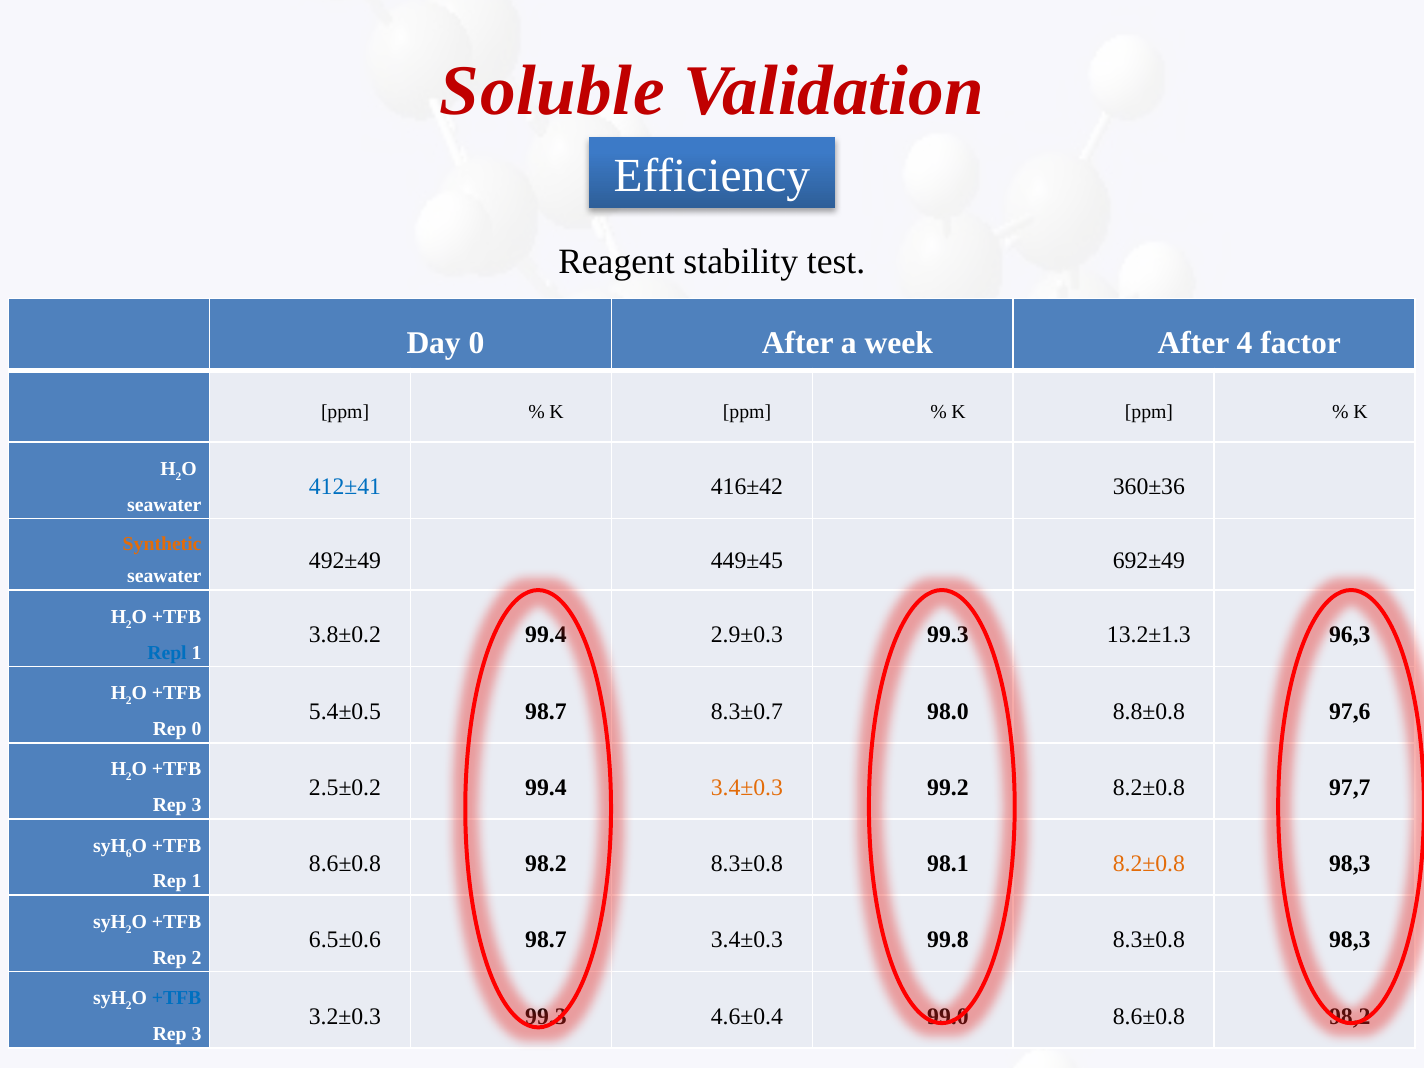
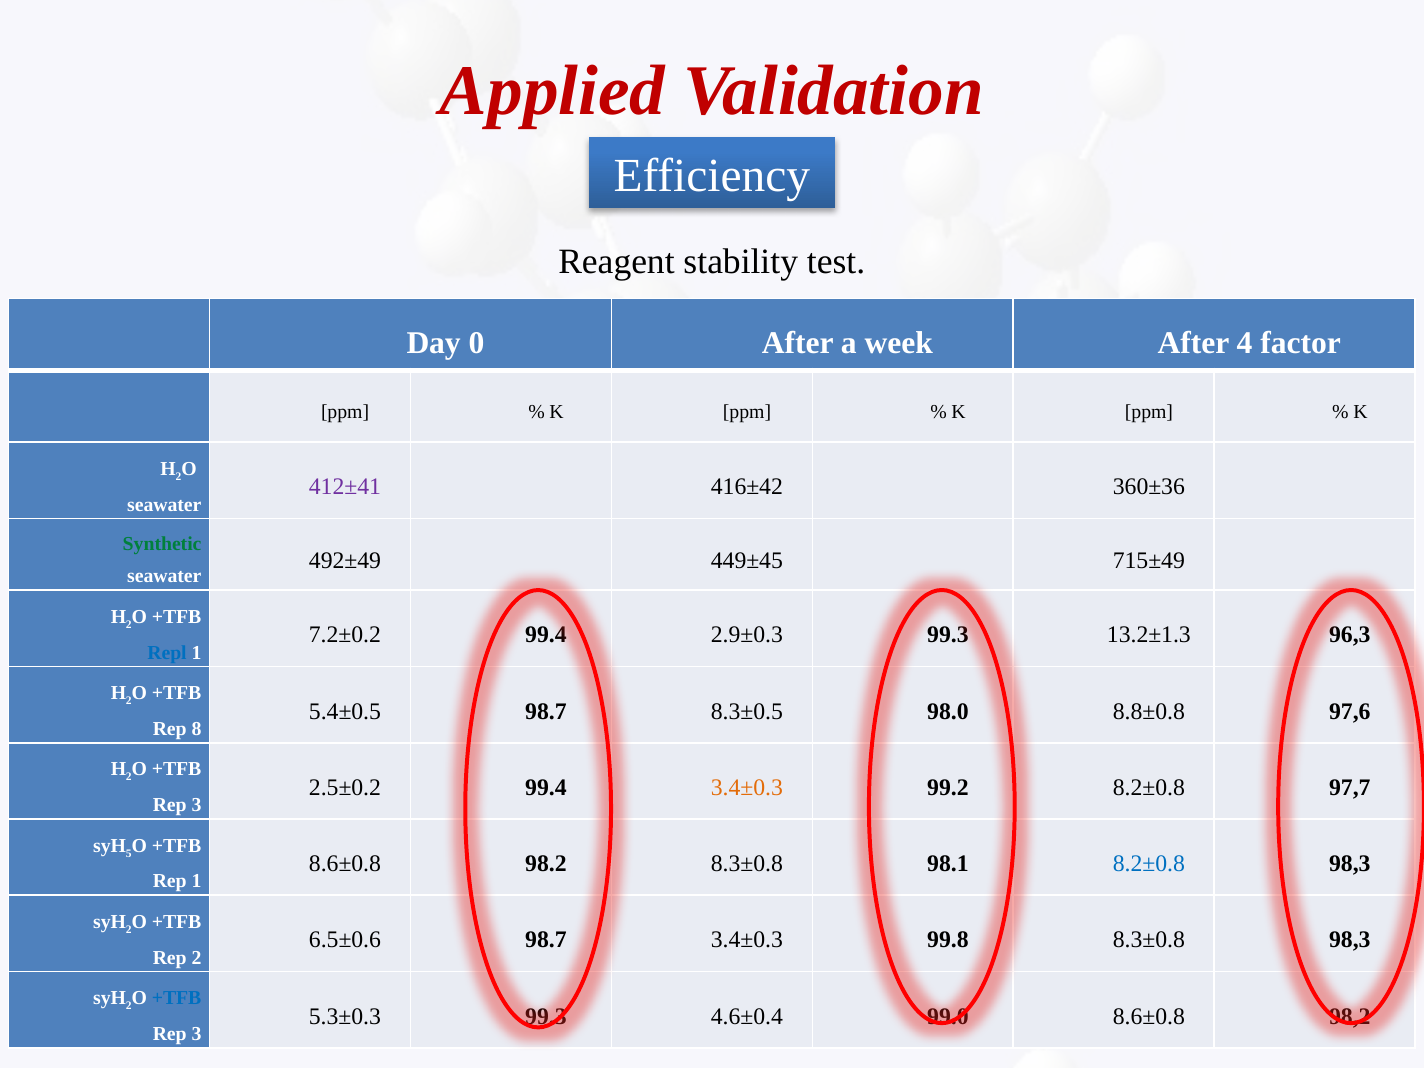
Soluble: Soluble -> Applied (553, 91)
412±41 colour: blue -> purple (345, 487)
Synthetic colour: orange -> green (162, 544)
692±49: 692±49 -> 715±49 (1149, 561)
3.8±0.2: 3.8±0.2 -> 7.2±0.2 (345, 635)
8.3±0.7: 8.3±0.7 -> 8.3±0.5 (747, 711)
Rep 0: 0 -> 8 (196, 729)
6: 6 -> 5 (129, 853)
8.2±0.8 colour: orange -> blue (1149, 864)
3.2±0.3: 3.2±0.3 -> 5.3±0.3 (345, 1016)
